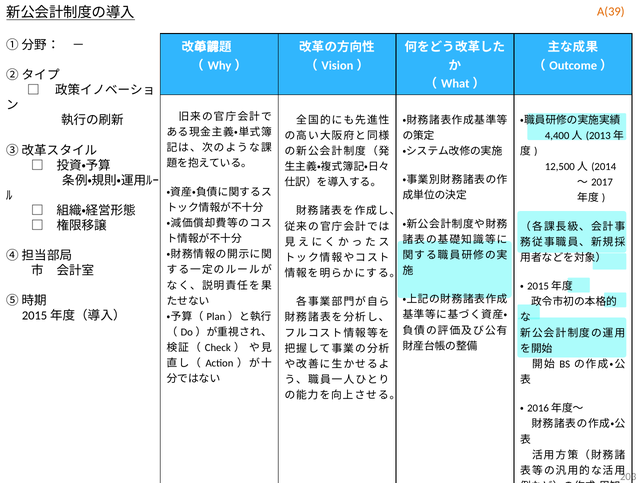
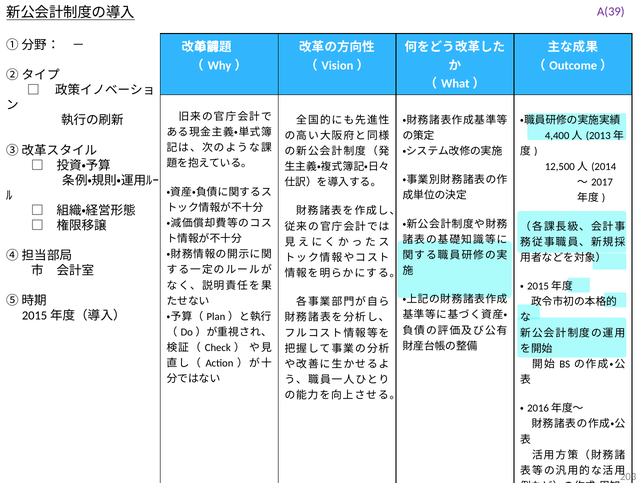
A(39 colour: orange -> purple (611, 12)
